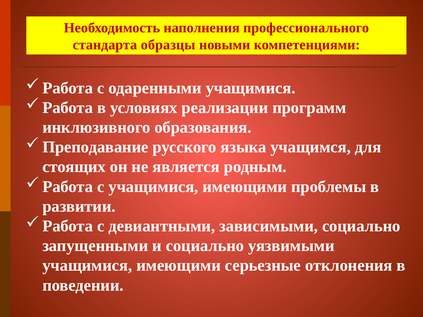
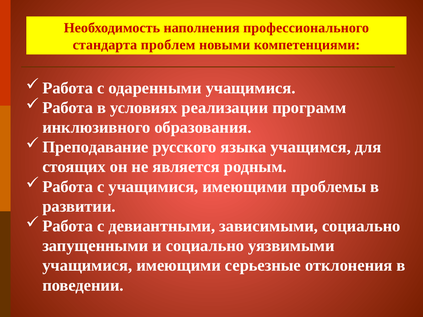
образцы: образцы -> проблем (168, 45)
